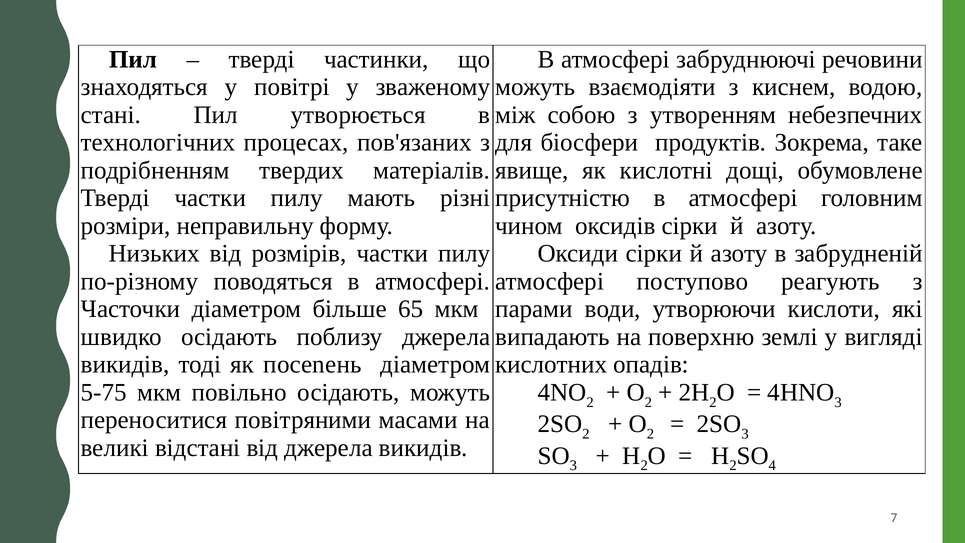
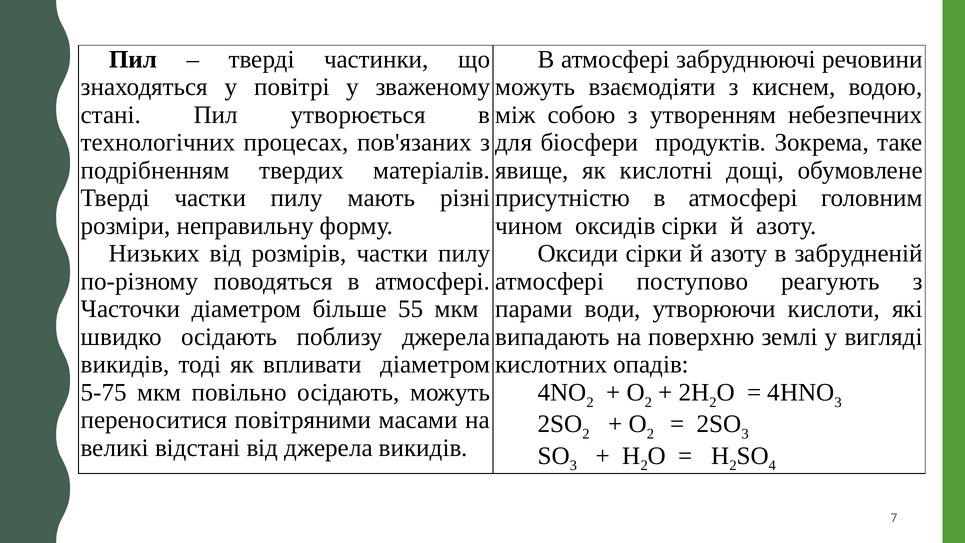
65: 65 -> 55 (411, 309)
пoсеnень: пoсеnень -> впливати (313, 365)
